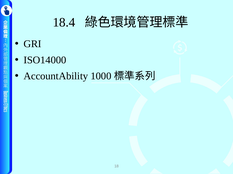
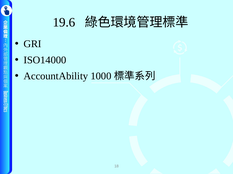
18.4: 18.4 -> 19.6 (64, 22)
